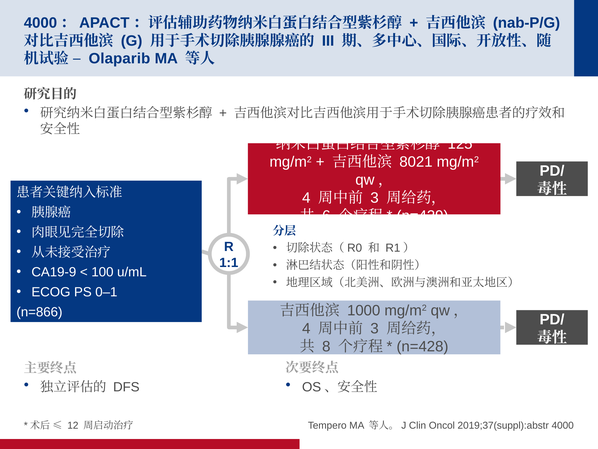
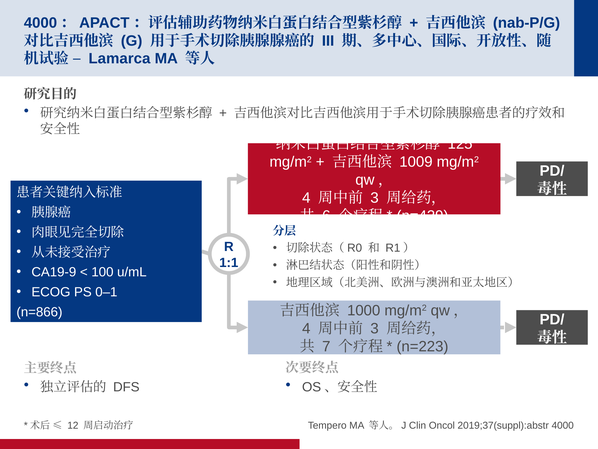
Olaparib: Olaparib -> Lamarca (119, 59)
8021: 8021 -> 1009 (416, 162)
8: 8 -> 7 (326, 346)
n=428: n=428 -> n=223 (422, 346)
